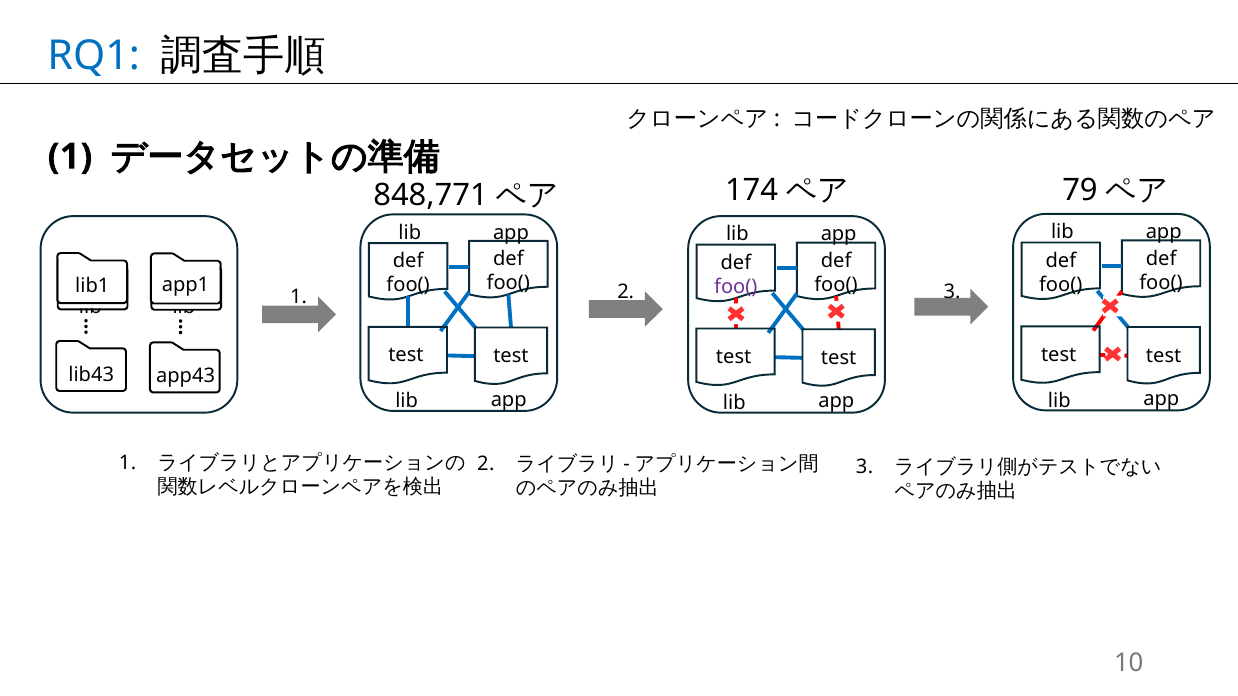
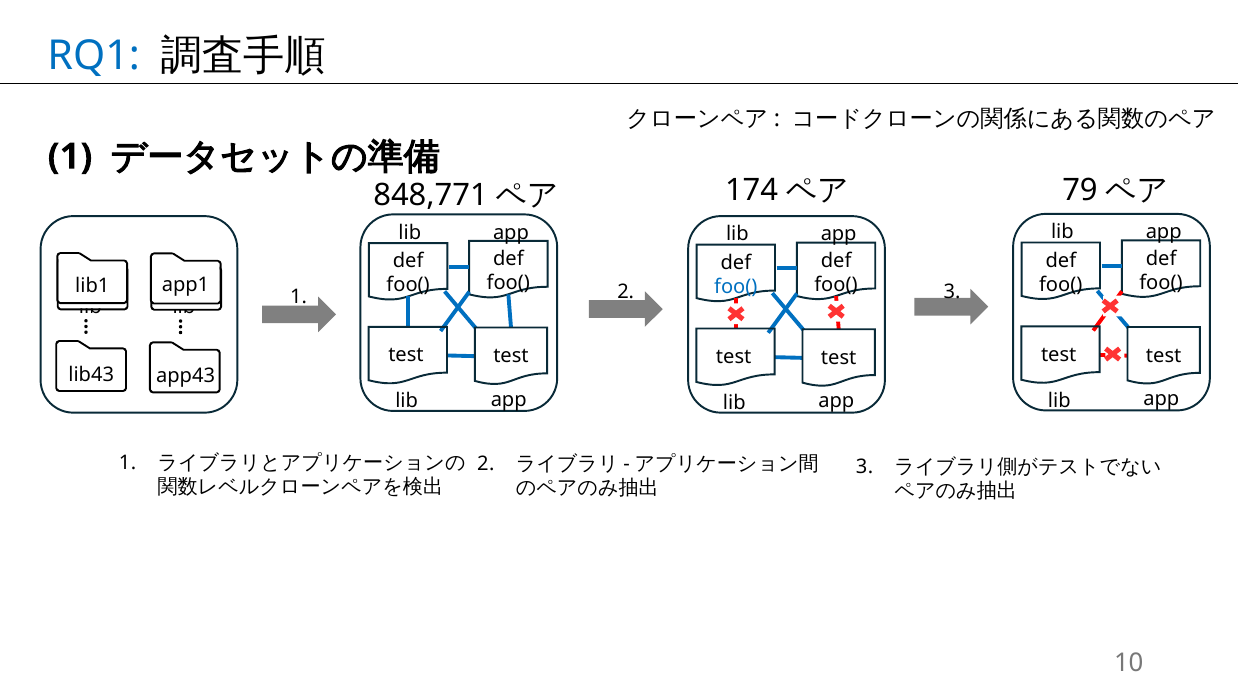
foo( colour: purple -> blue (736, 287)
